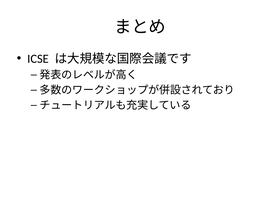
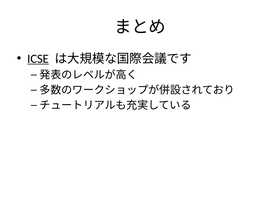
ICSE underline: none -> present (38, 59)
